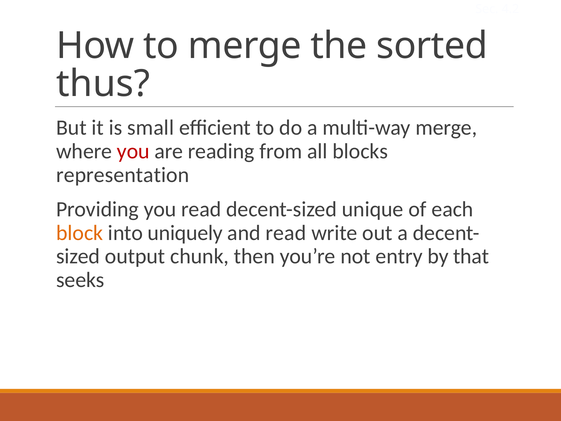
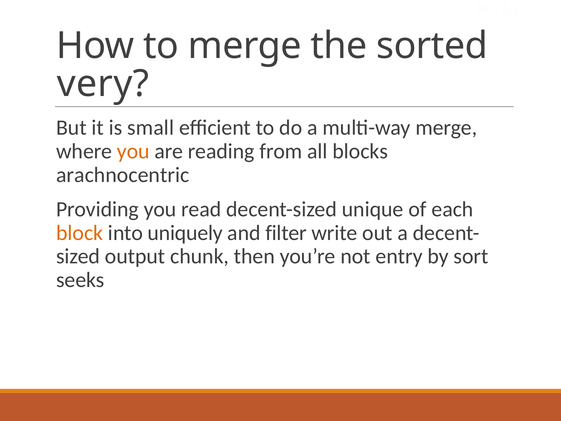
thus: thus -> very (103, 84)
you colour: red -> orange (133, 151)
representation: representation -> arachnocentric (123, 175)
and read: read -> filter (286, 233)
that: that -> sort (471, 256)
